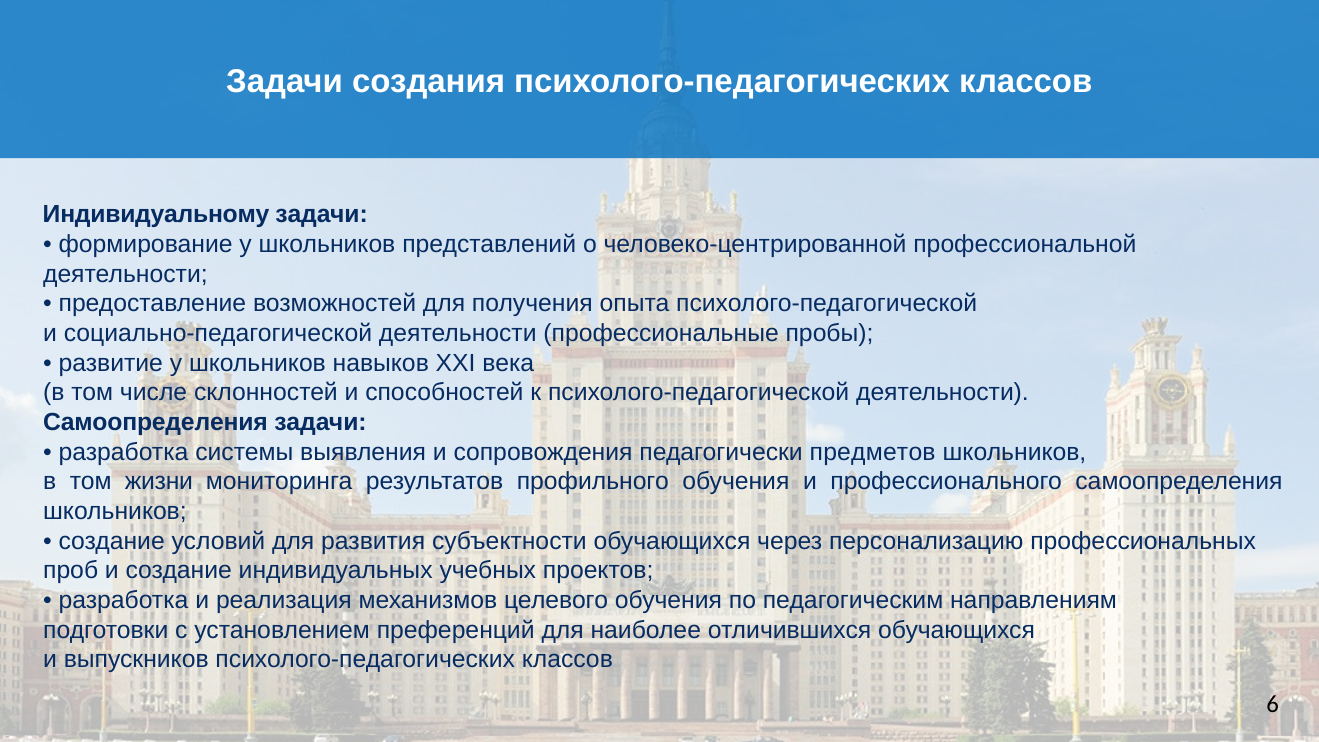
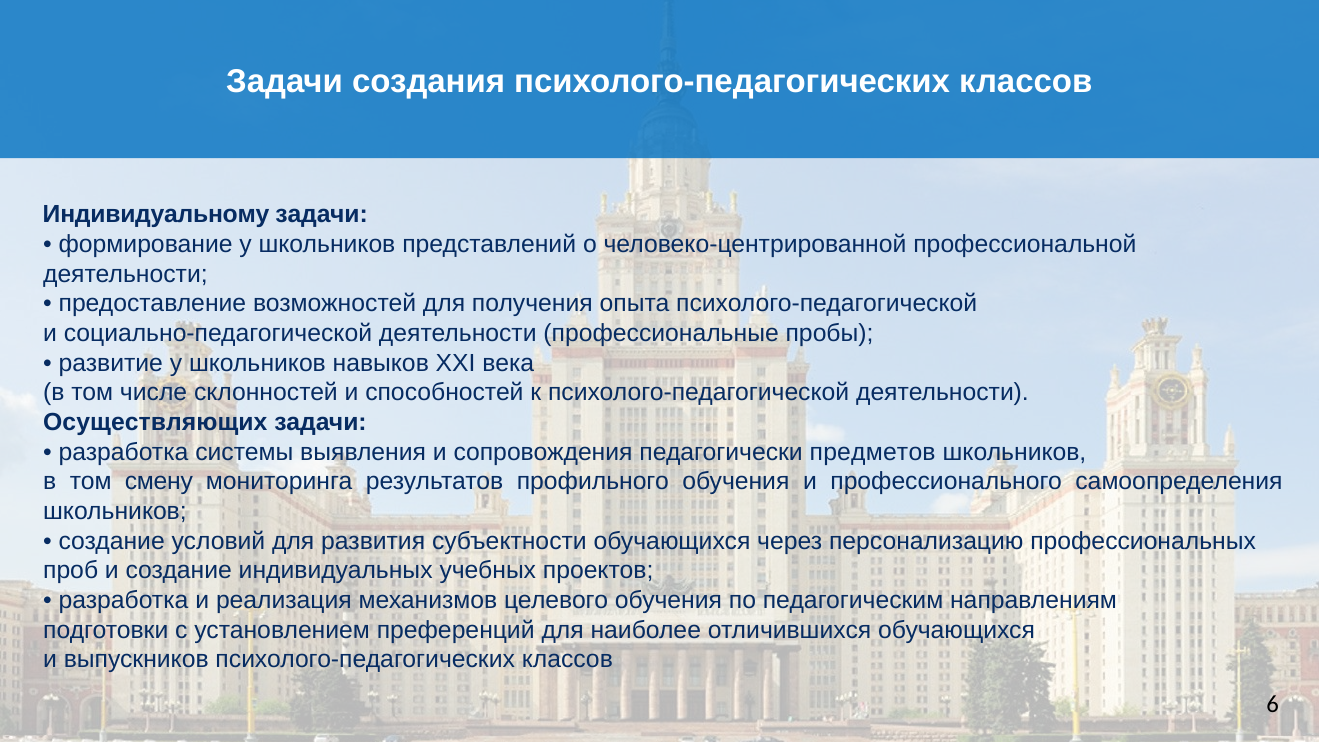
Самоопределения: Самоопределения -> Осуществляющих (155, 422)
жизни: жизни -> смену (159, 482)
